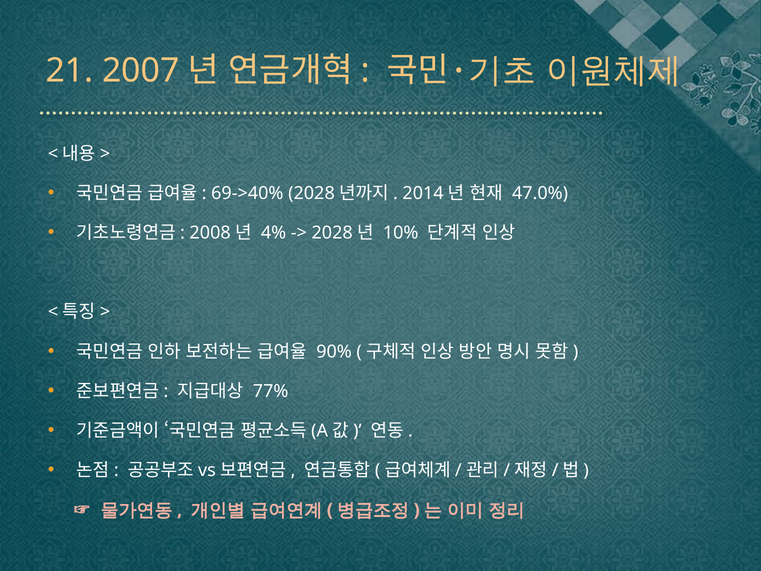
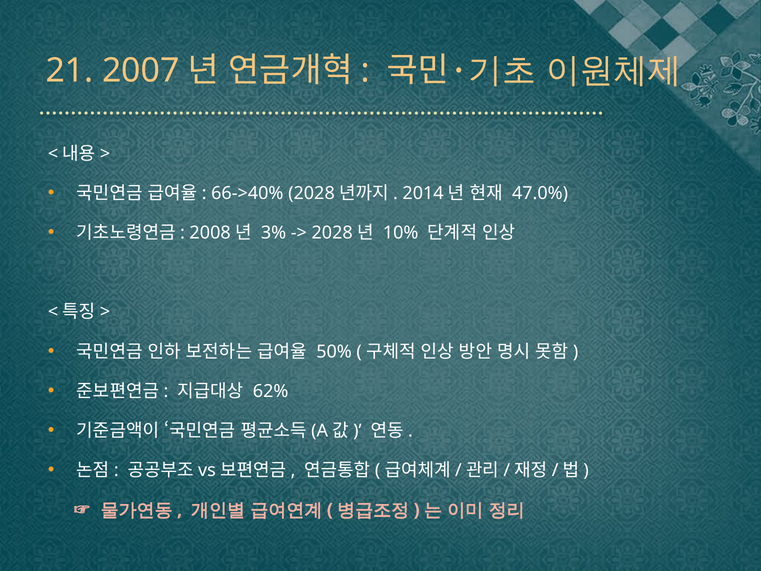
69->40%: 69->40% -> 66->40% (247, 193)
4%: 4% -> 3% (274, 233)
90%: 90% -> 50% (334, 351)
77%: 77% -> 62% (271, 391)
